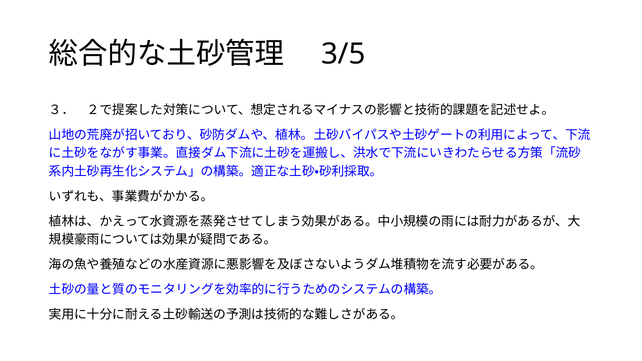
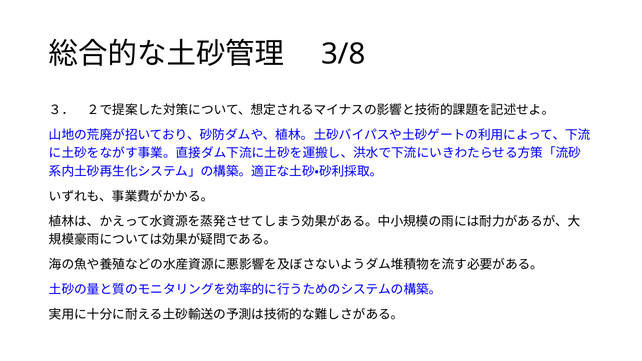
3/5: 3/5 -> 3/8 (343, 54)
